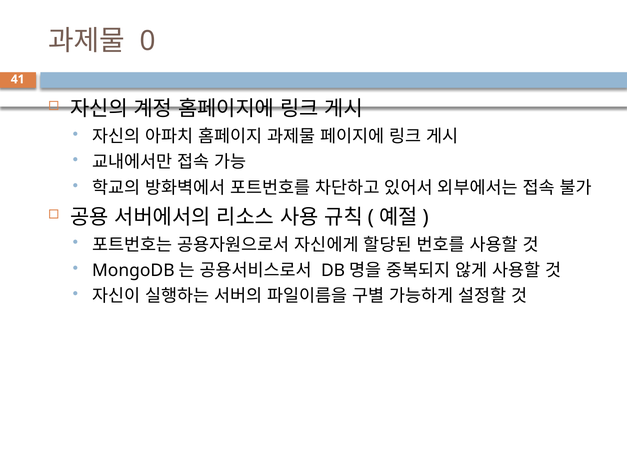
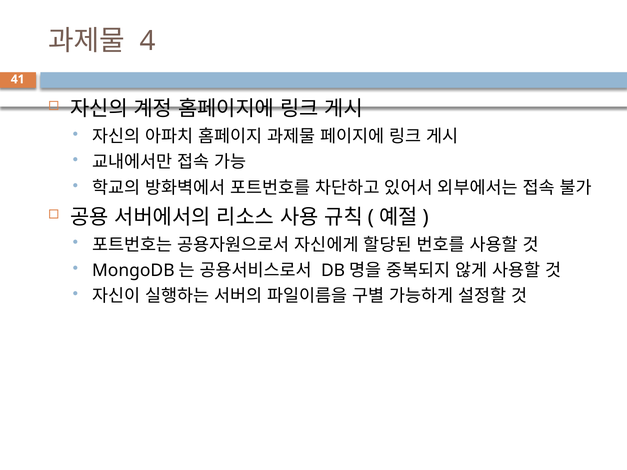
0: 0 -> 4 (148, 41)
